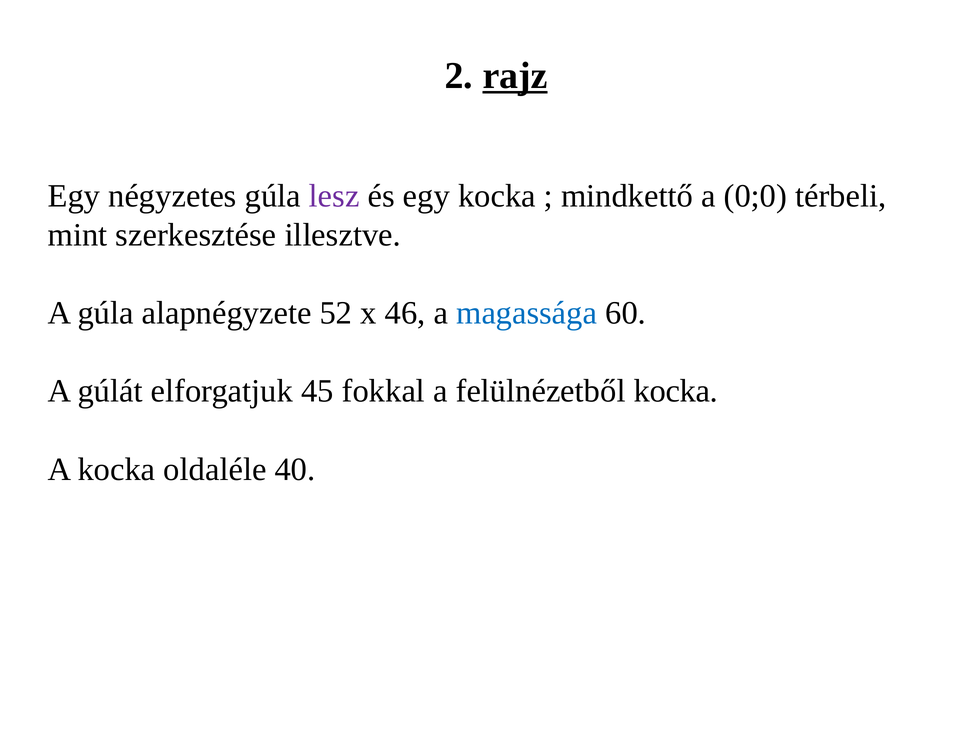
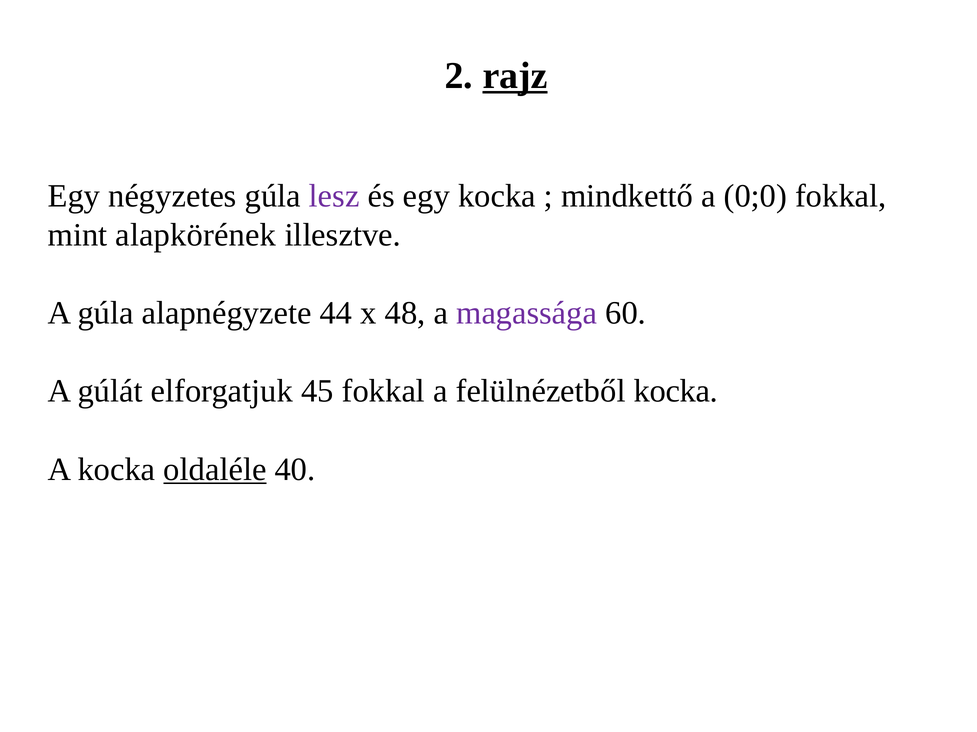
0;0 térbeli: térbeli -> fokkal (841, 196)
szerkesztése: szerkesztése -> alapkörének (196, 235)
52: 52 -> 44 (336, 313)
46: 46 -> 48 (405, 313)
magassága colour: blue -> purple (527, 313)
oldaléle underline: none -> present (215, 470)
